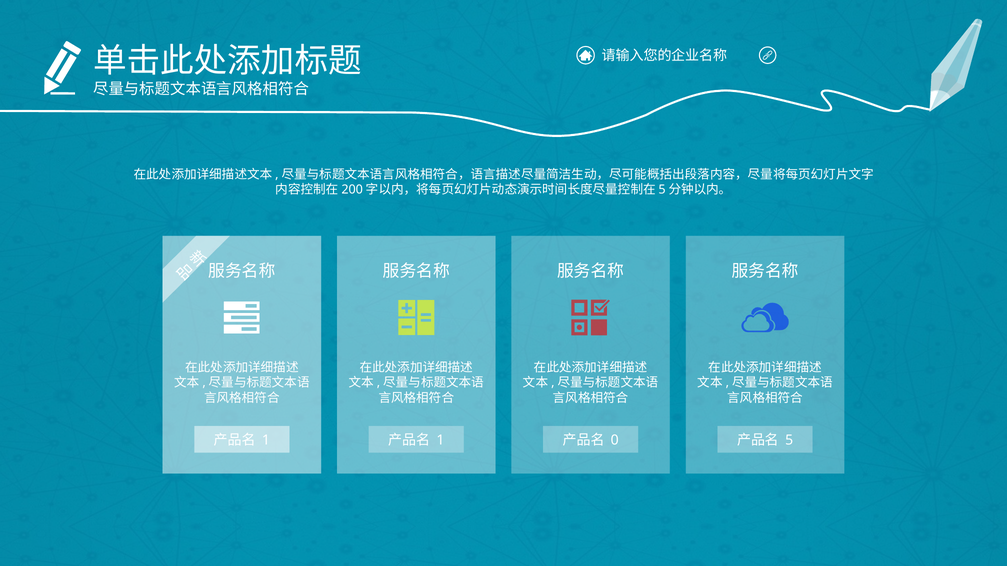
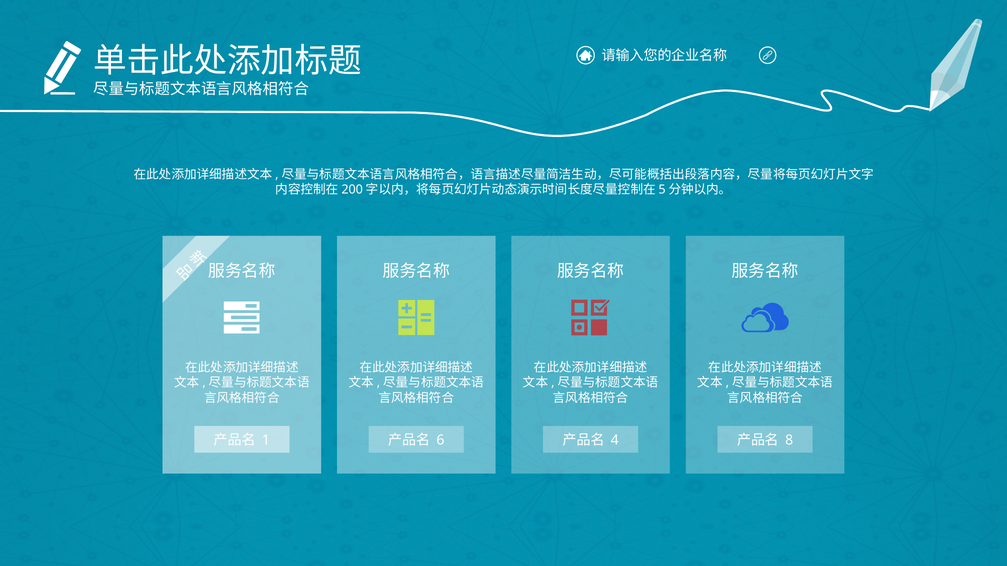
1: 1 -> 6 (440, 441)
0: 0 -> 4 (615, 441)
5: 5 -> 8 (789, 441)
